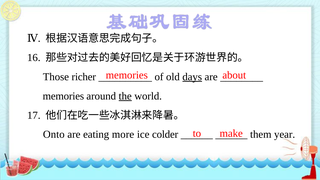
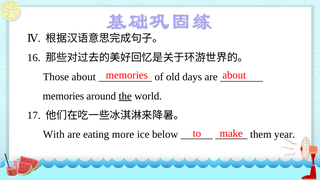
Those richer: richer -> about (84, 77)
days underline: present -> none (192, 77)
Onto: Onto -> With (54, 134)
colder: colder -> below (165, 134)
